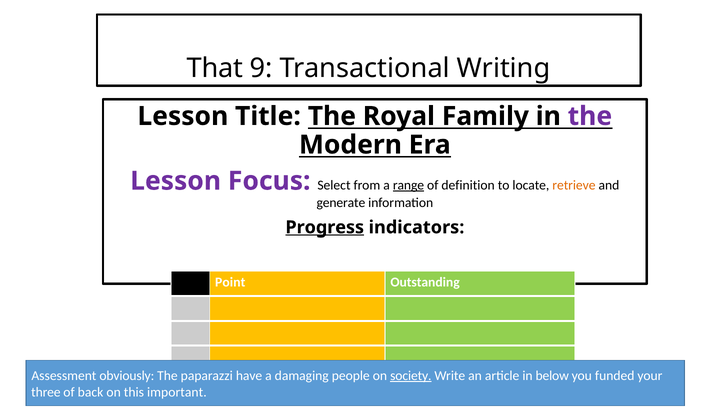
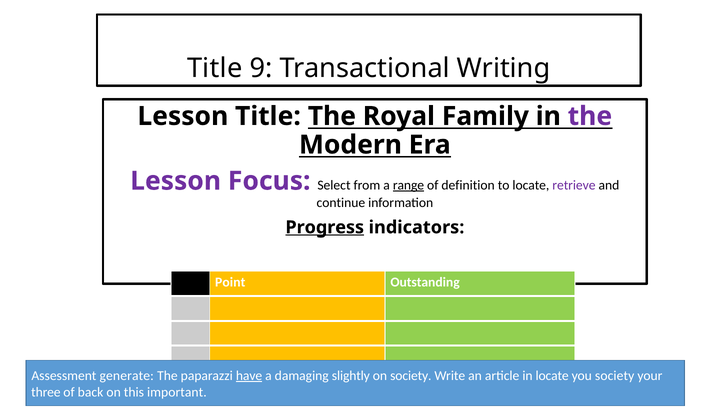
That: That -> Title (215, 68)
retrieve colour: orange -> purple (574, 185)
generate: generate -> continue (341, 203)
obviously: obviously -> generate (127, 376)
have underline: none -> present (249, 376)
people: people -> slightly (351, 376)
society underline: present -> none (411, 376)
in below: below -> locate (552, 376)
you funded: funded -> society (615, 376)
